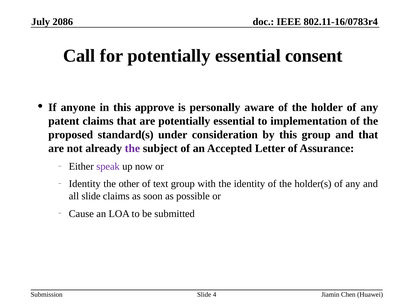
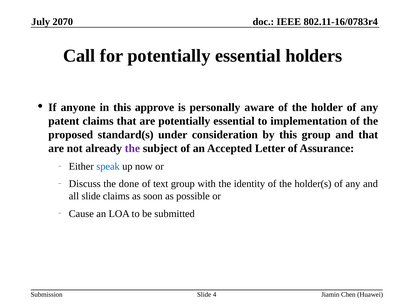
2086: 2086 -> 2070 (63, 22)
consent: consent -> holders (314, 56)
speak colour: purple -> blue (108, 167)
Identity: Identity -> Discuss (85, 184)
other: other -> done (129, 184)
